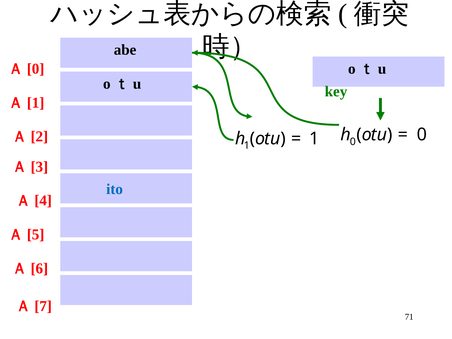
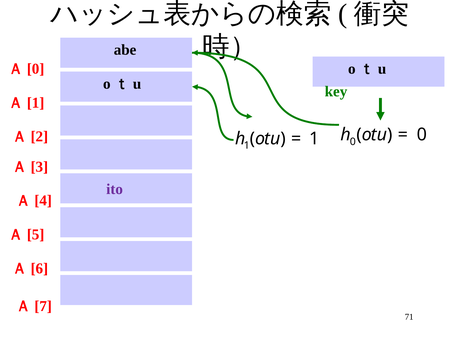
ito colour: blue -> purple (115, 189)
